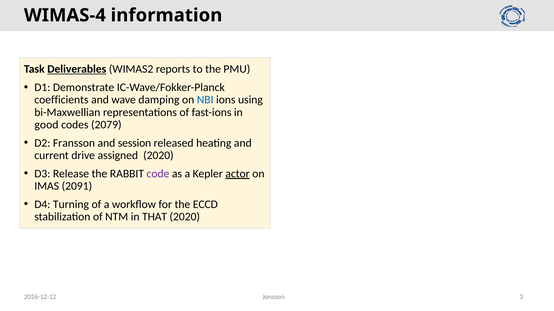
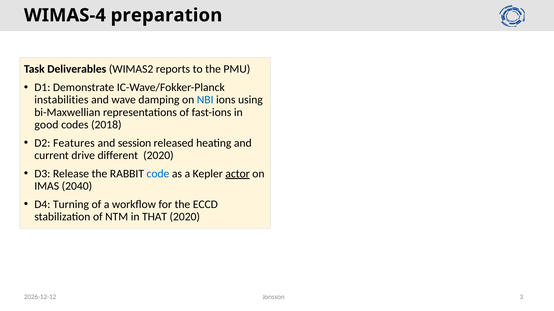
information: information -> preparation (166, 15)
Deliverables underline: present -> none (77, 69)
coefficients: coefficients -> instabilities (61, 100)
2079: 2079 -> 2018 (106, 125)
Fransson: Fransson -> Features (74, 143)
assigned: assigned -> different (118, 156)
code colour: purple -> blue (158, 174)
2091: 2091 -> 2040 (77, 186)
